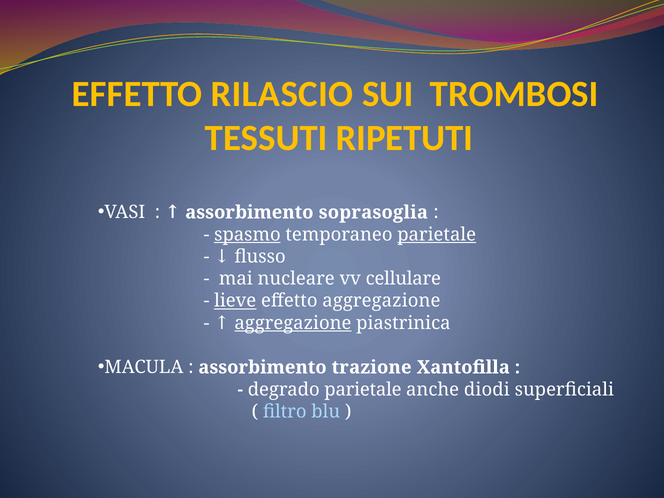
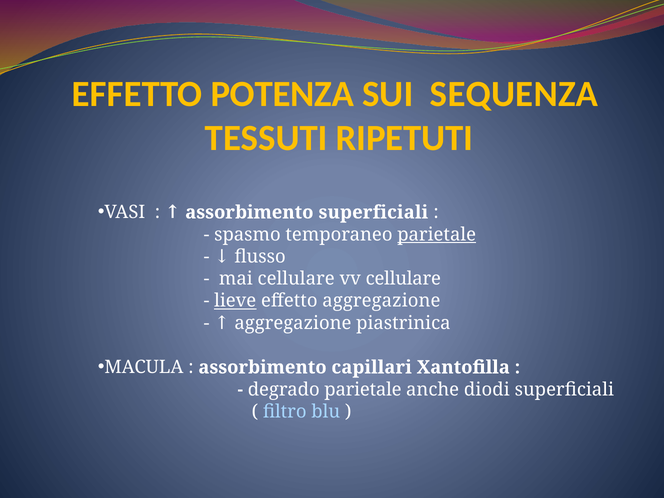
RILASCIO: RILASCIO -> POTENZA (282, 94)
TROMBOSI: TROMBOSI -> SEQUENZA (514, 94)
assorbimento soprasoglia: soprasoglia -> superficiali (373, 212)
spasmo underline: present -> none (247, 234)
mai nucleare: nucleare -> cellulare (296, 279)
aggregazione underline: present -> none (293, 323)
trazione: trazione -> capillari (372, 367)
